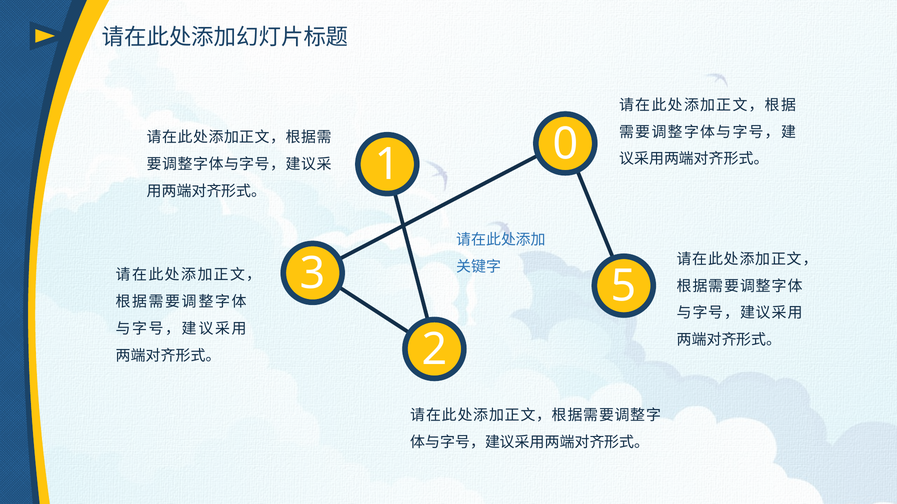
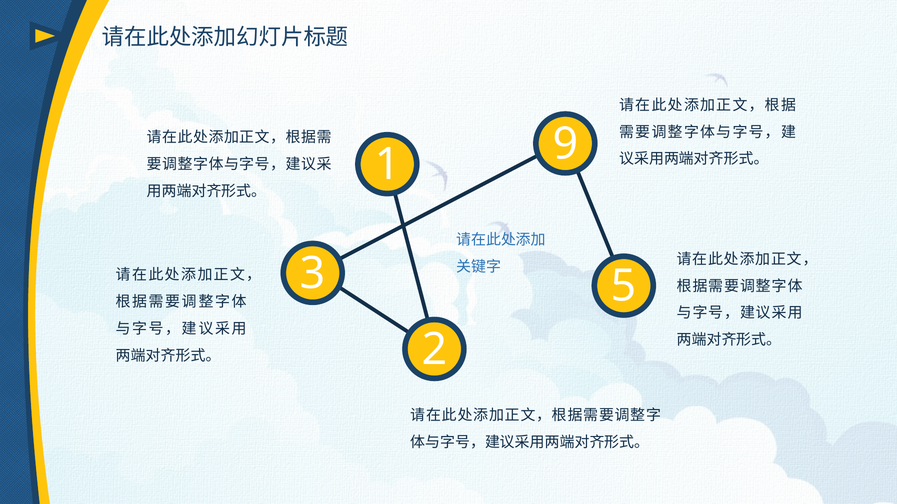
0: 0 -> 9 (565, 144)
